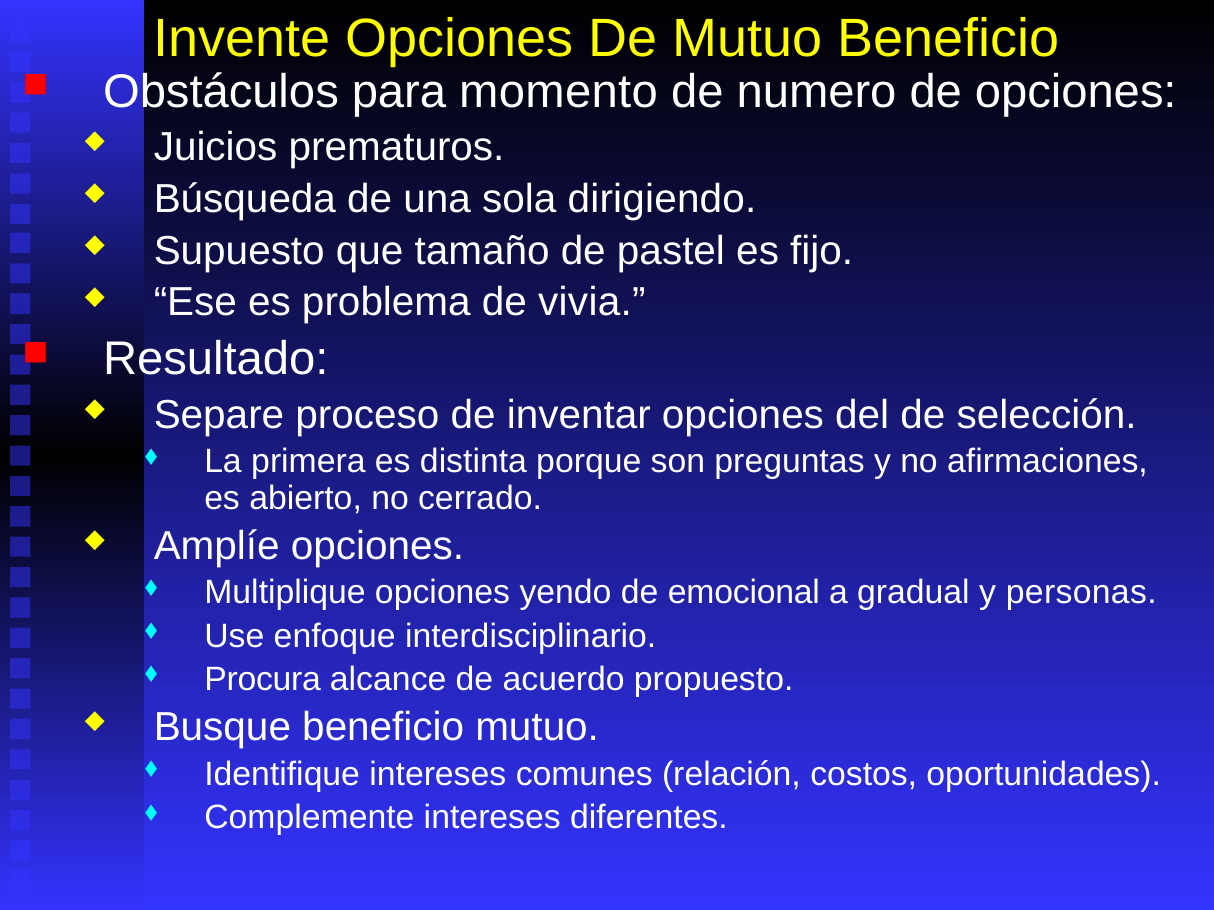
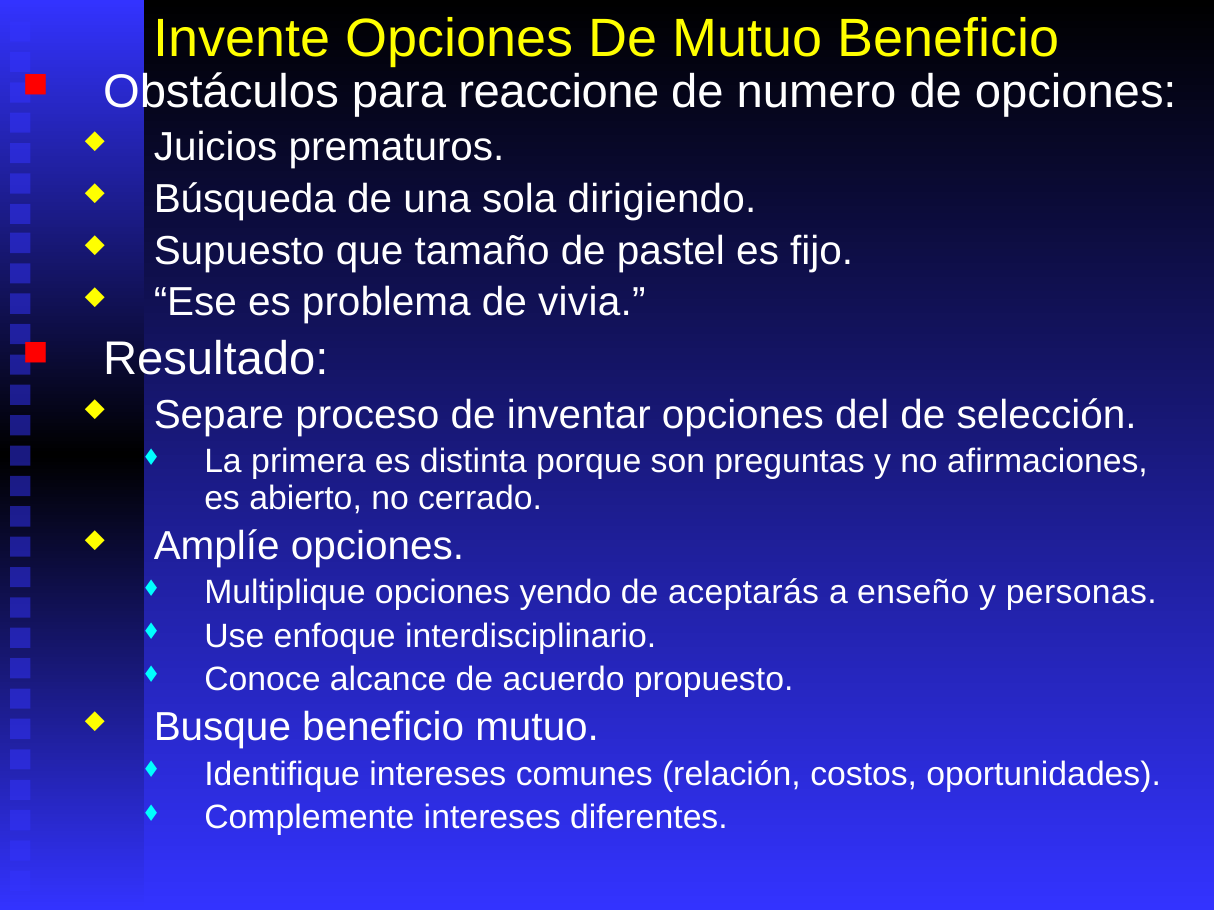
momento: momento -> reaccione (559, 92)
emocional: emocional -> aceptarás (744, 593)
gradual: gradual -> enseño (913, 593)
Procura: Procura -> Conoce (262, 679)
